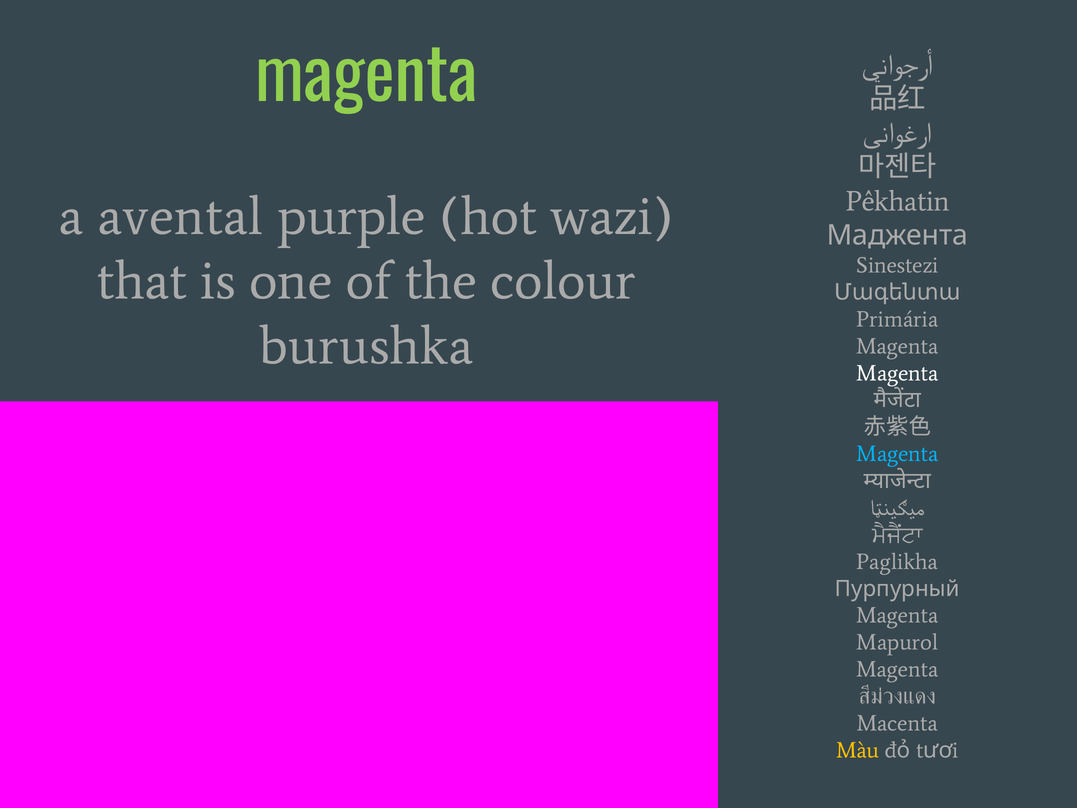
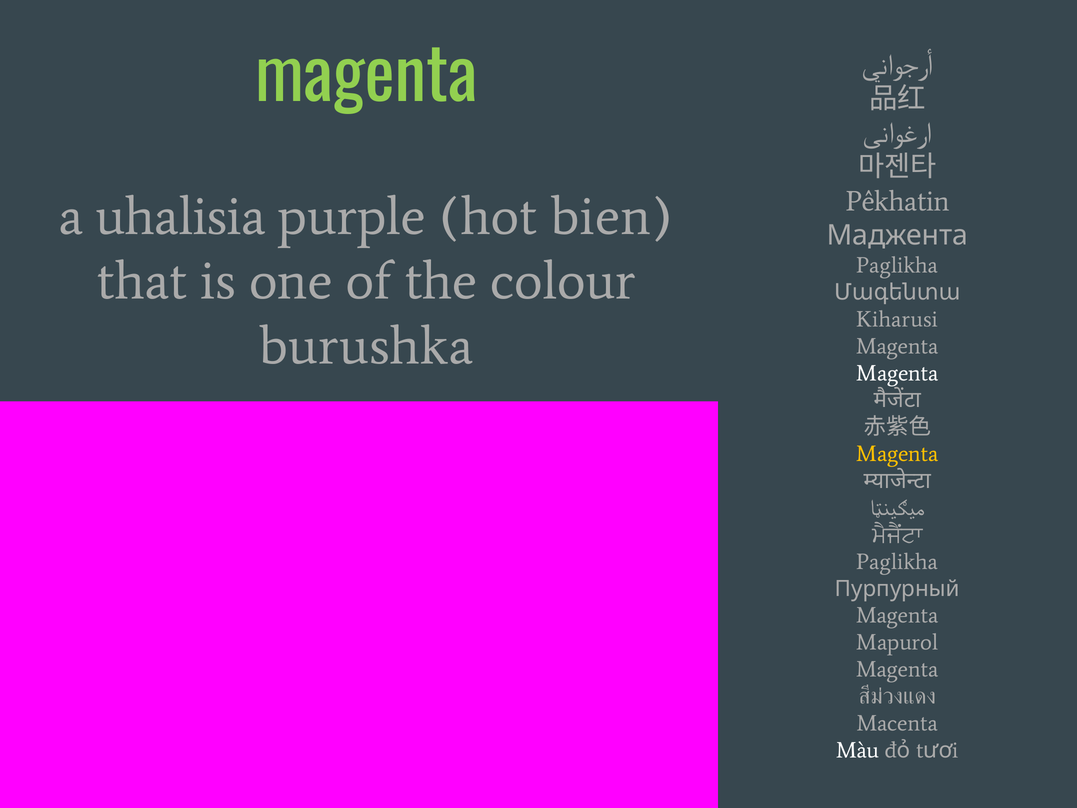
avental: avental -> uhalisia (181, 216)
wazi: wazi -> bien (612, 216)
Sinestezi: Sinestezi -> Paglikha (897, 265)
Primária: Primária -> Kiharusi (897, 319)
Magenta colour: light blue -> yellow (897, 454)
Màu colour: yellow -> white (858, 750)
